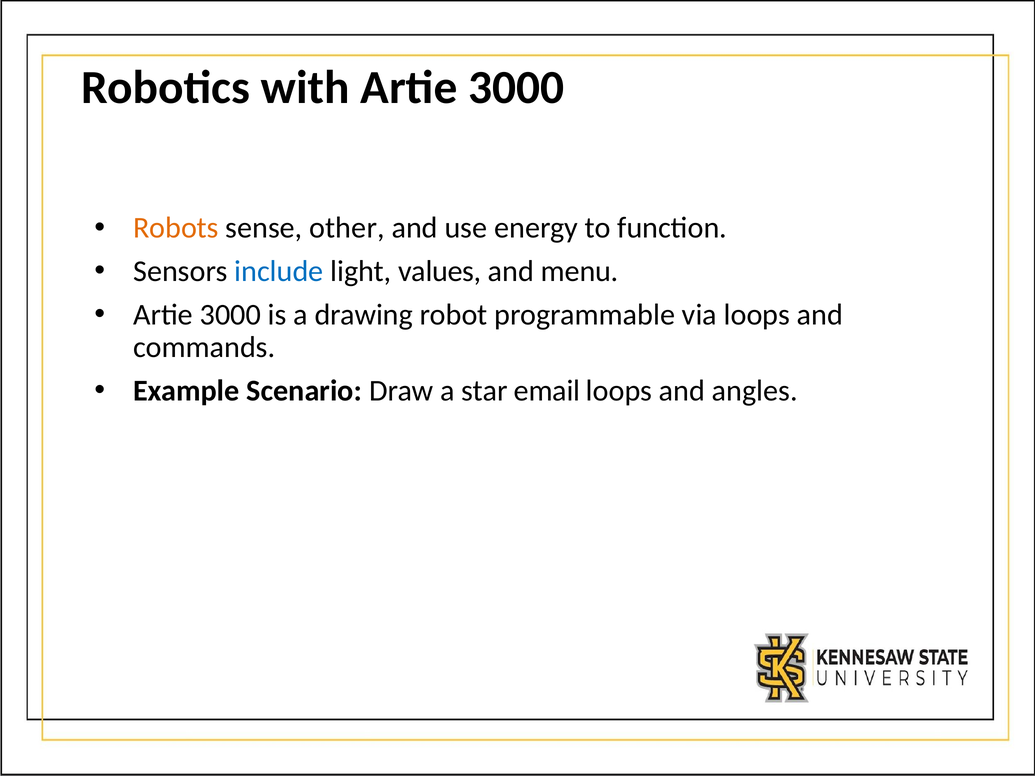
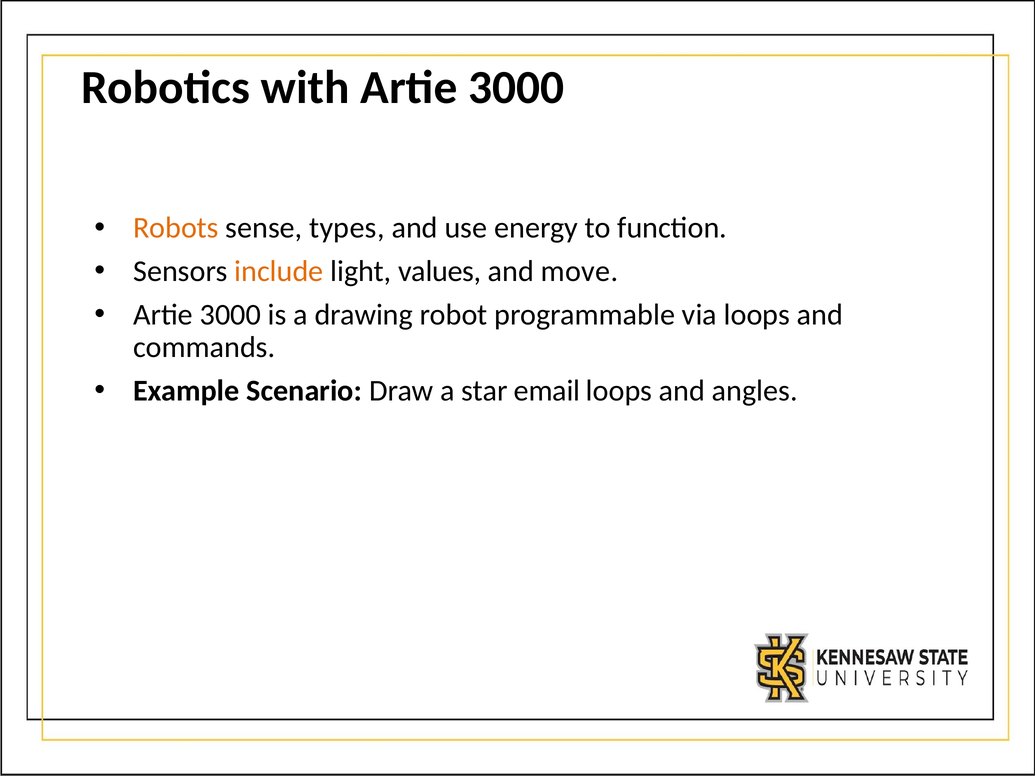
other: other -> types (347, 228)
include colour: blue -> orange (279, 271)
menu: menu -> move (579, 271)
